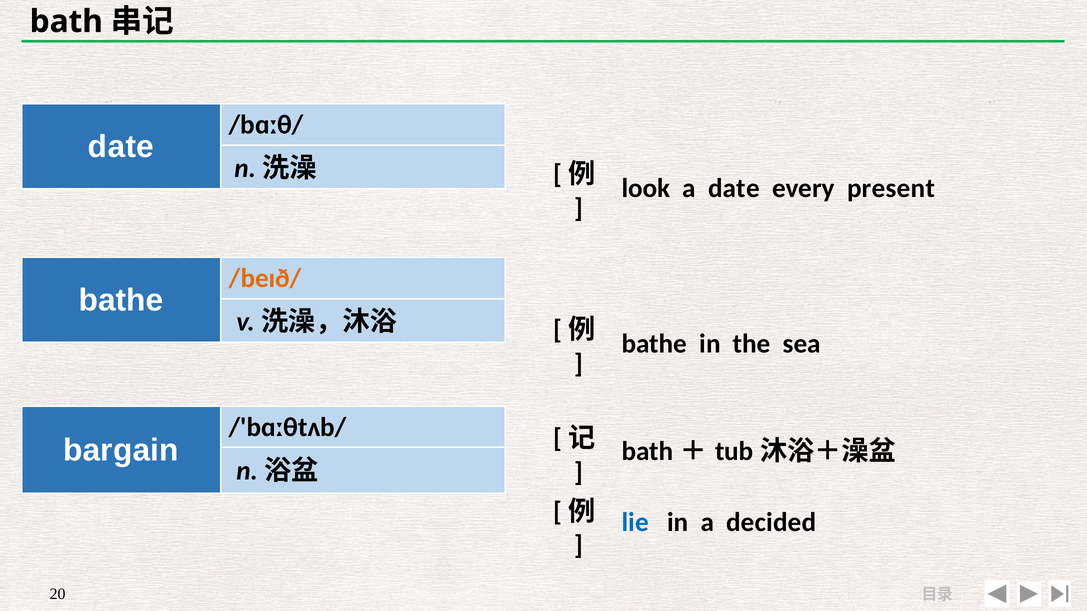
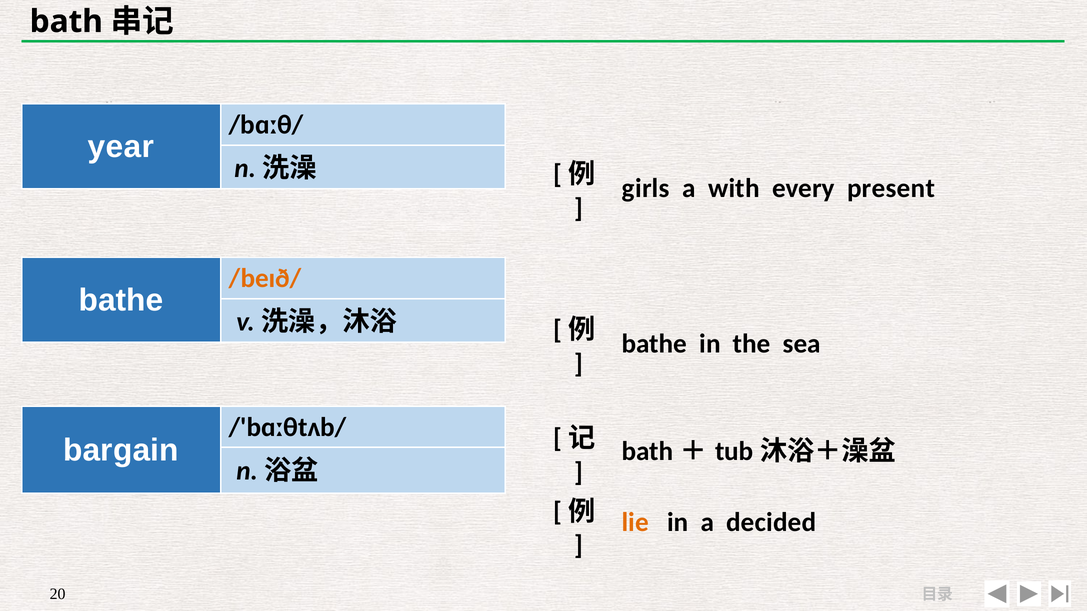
date: date -> year (121, 147)
look: look -> girls (646, 189)
a date: date -> with (734, 189)
lie colour: blue -> orange (635, 523)
